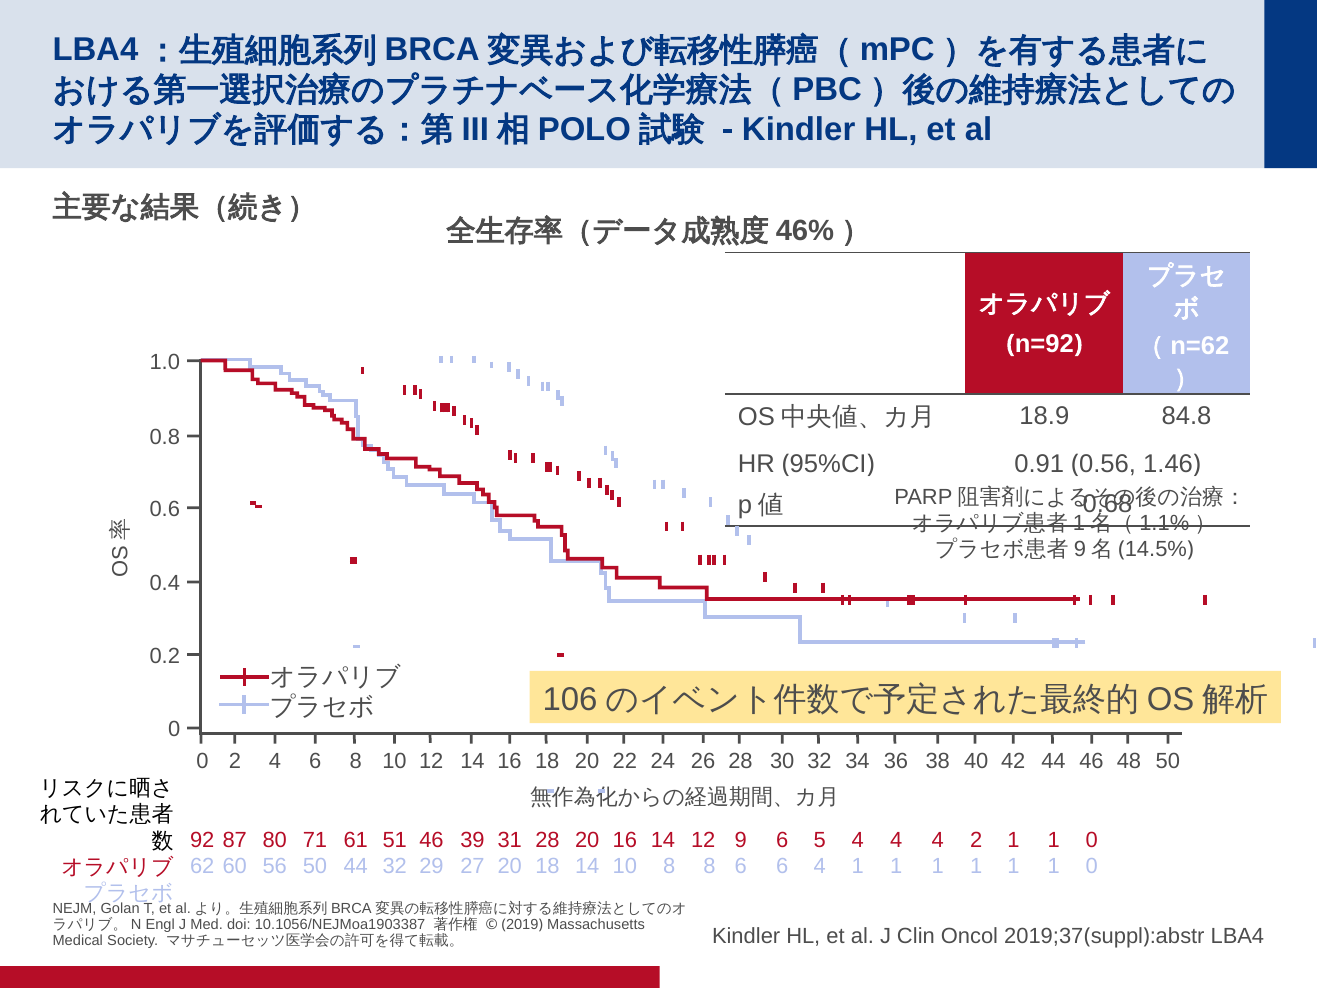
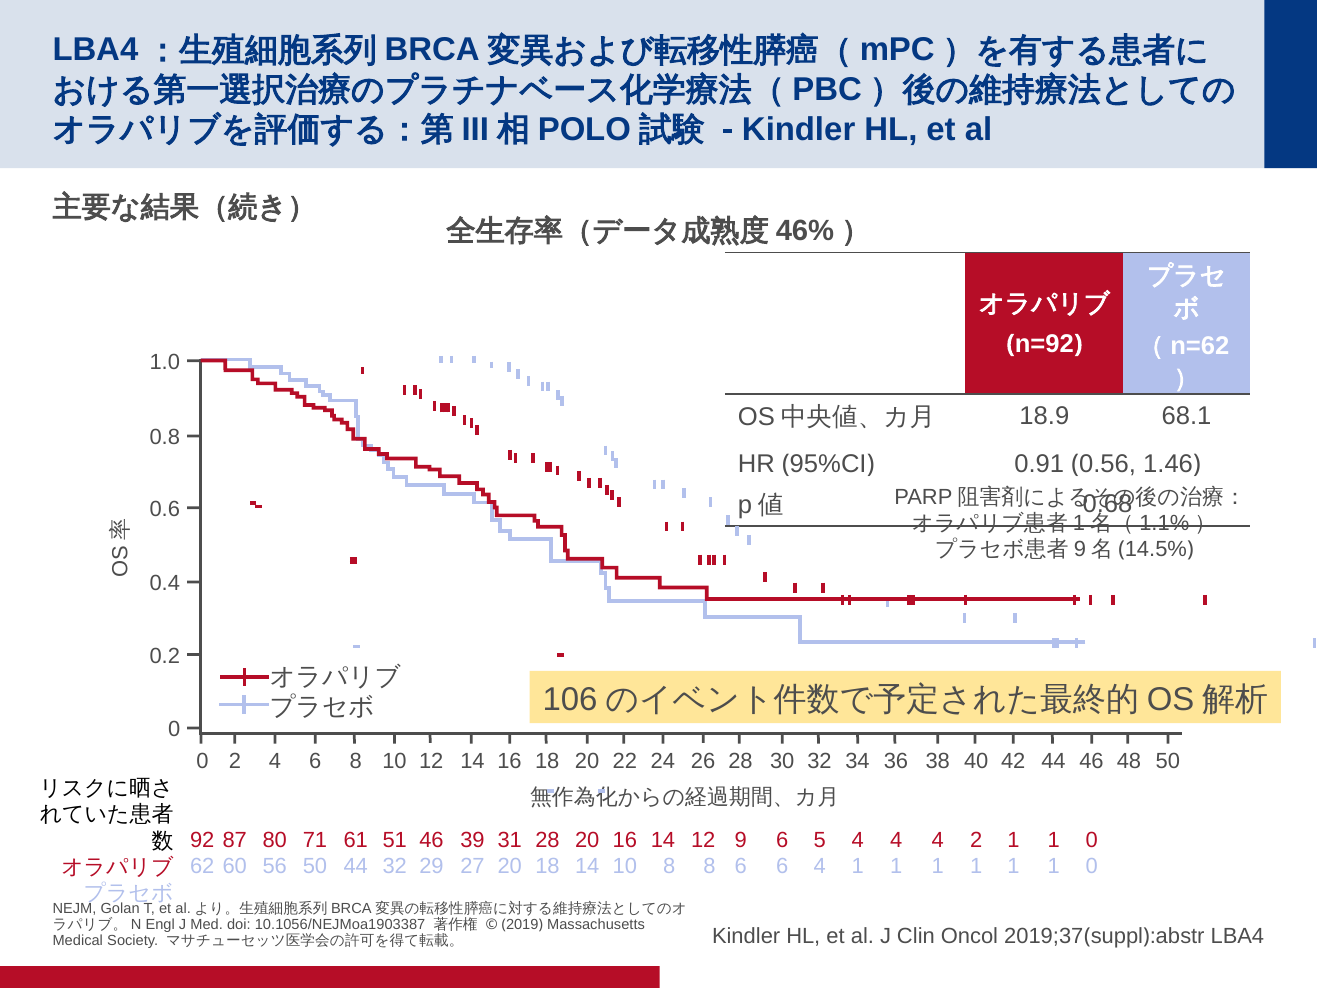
84.8: 84.8 -> 68.1 (1187, 416)
